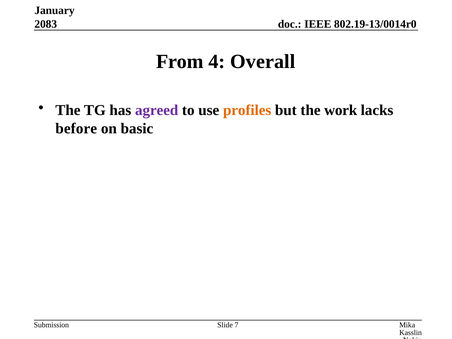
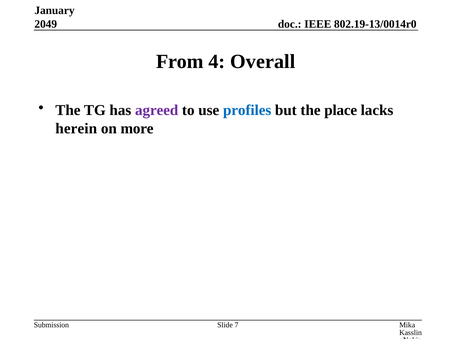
2083: 2083 -> 2049 (46, 24)
profiles colour: orange -> blue (247, 110)
work: work -> place (341, 110)
before: before -> herein (76, 128)
basic: basic -> more (137, 128)
